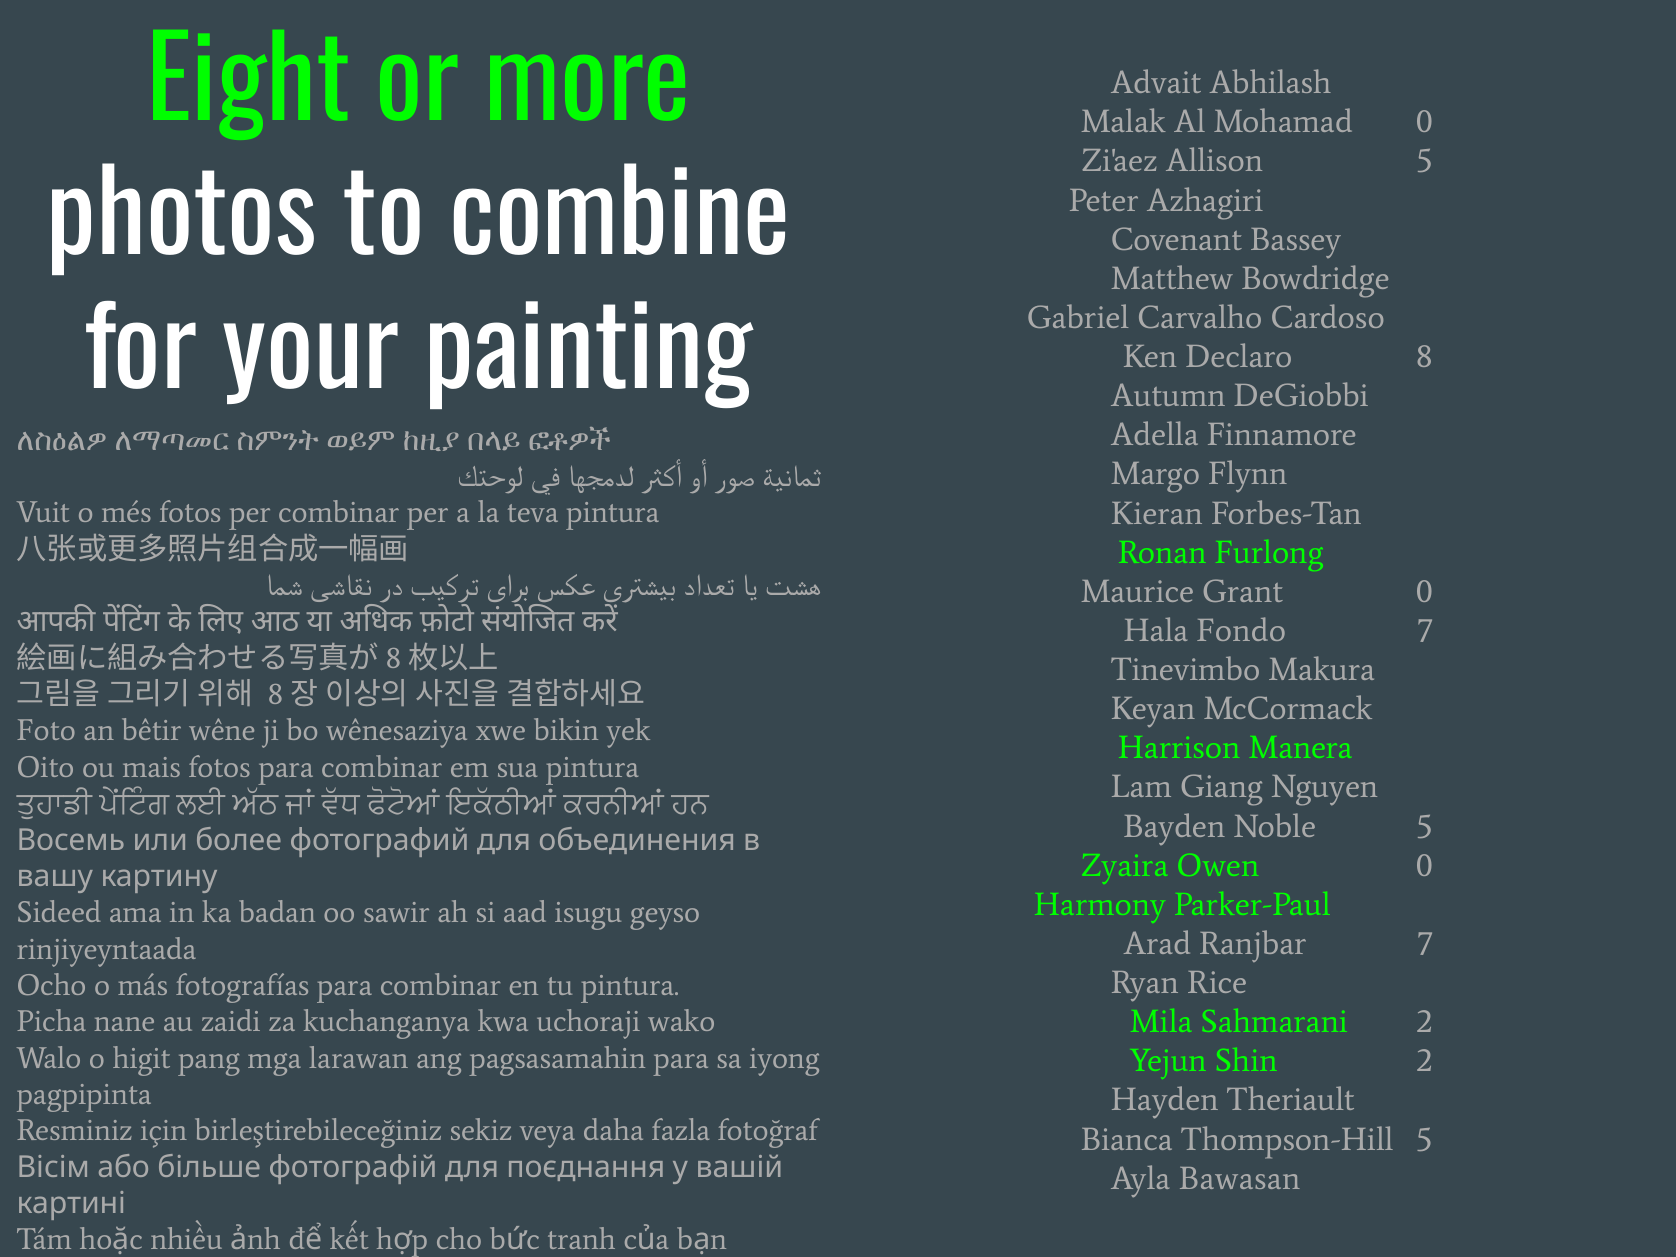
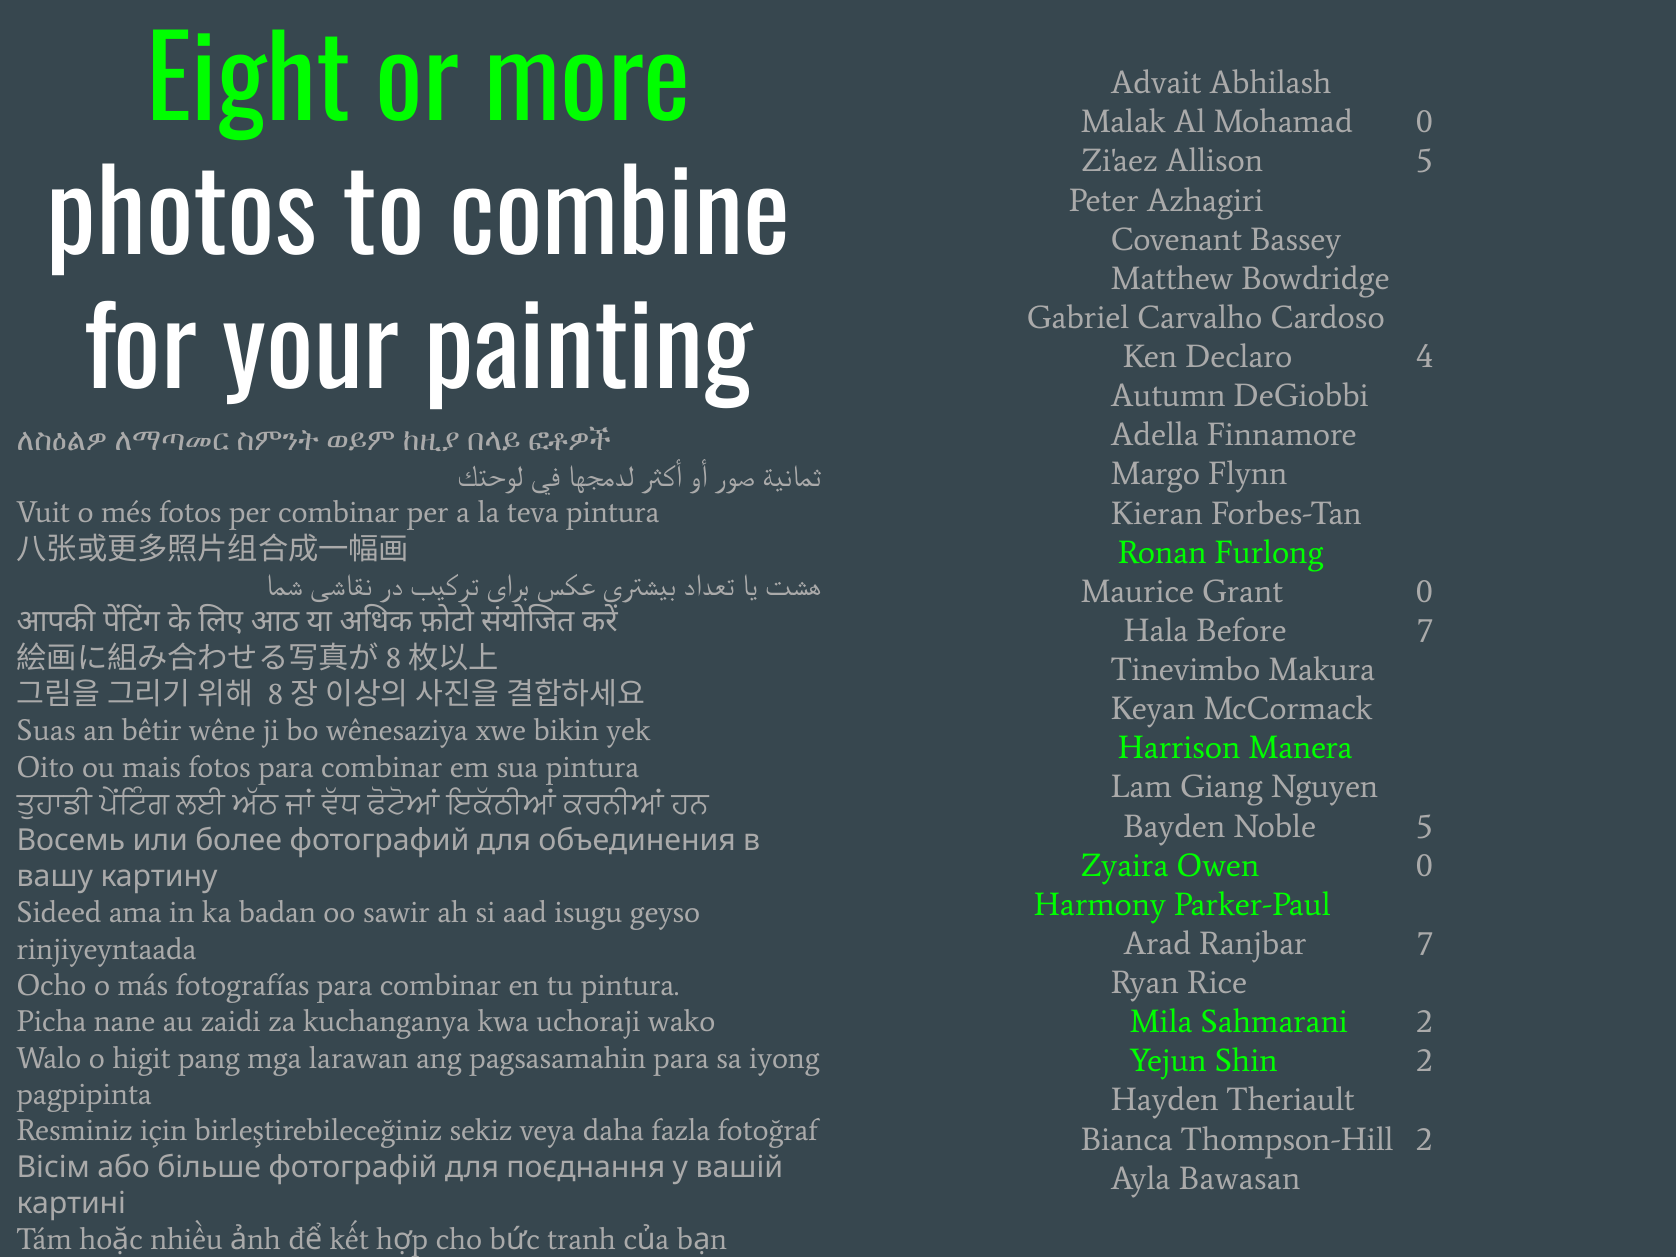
Declaro 8: 8 -> 4 (1425, 357)
Fondo: Fondo -> Before (1241, 631)
Foto: Foto -> Suas (46, 731)
Thompson-Hill 5: 5 -> 2 (1424, 1139)
